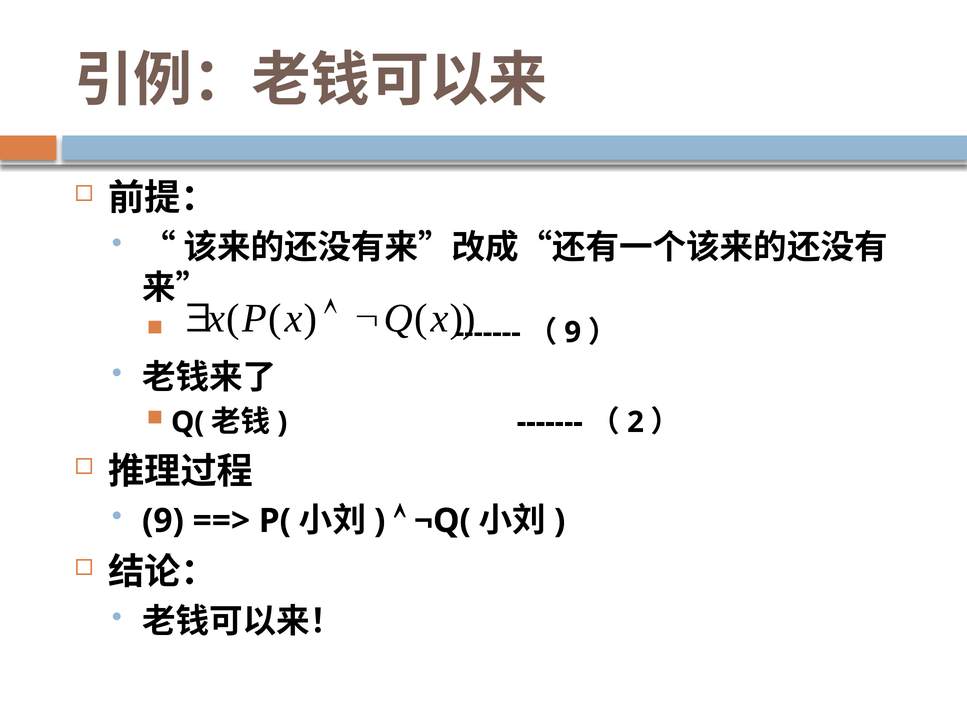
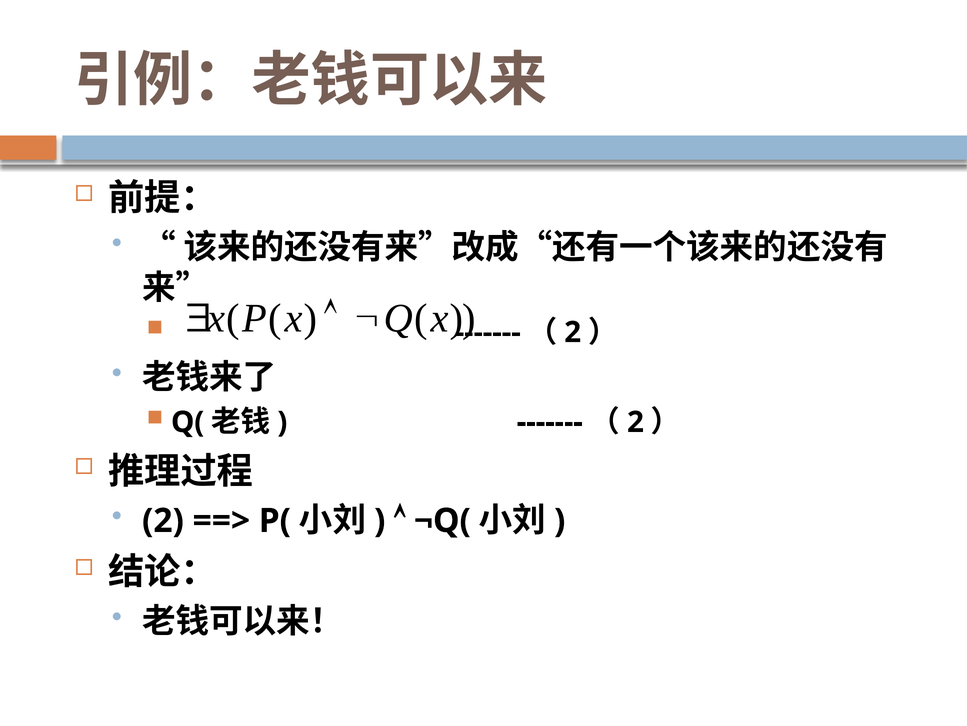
9: 9 -> 2 (573, 332)
9: 9 -> 2 (163, 520)
